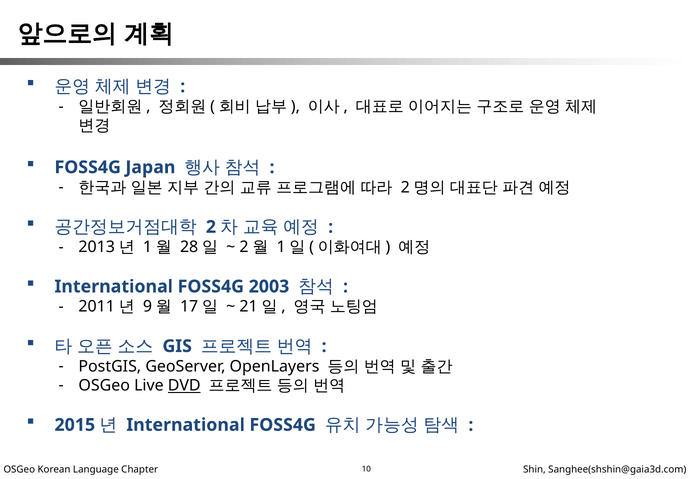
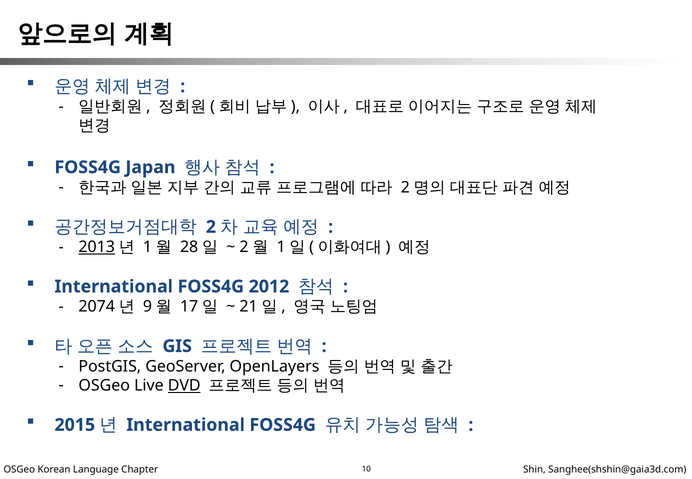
2013 underline: none -> present (97, 247)
2003: 2003 -> 2012 (269, 287)
2011: 2011 -> 2074 (97, 307)
